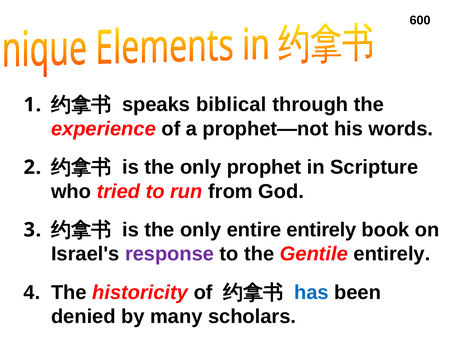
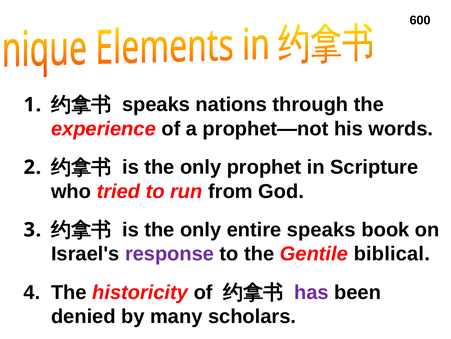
biblical: biblical -> nations (231, 104)
entire entirely: entirely -> speaks (321, 229)
Gentile entirely: entirely -> biblical (392, 253)
has colour: blue -> purple (311, 292)
